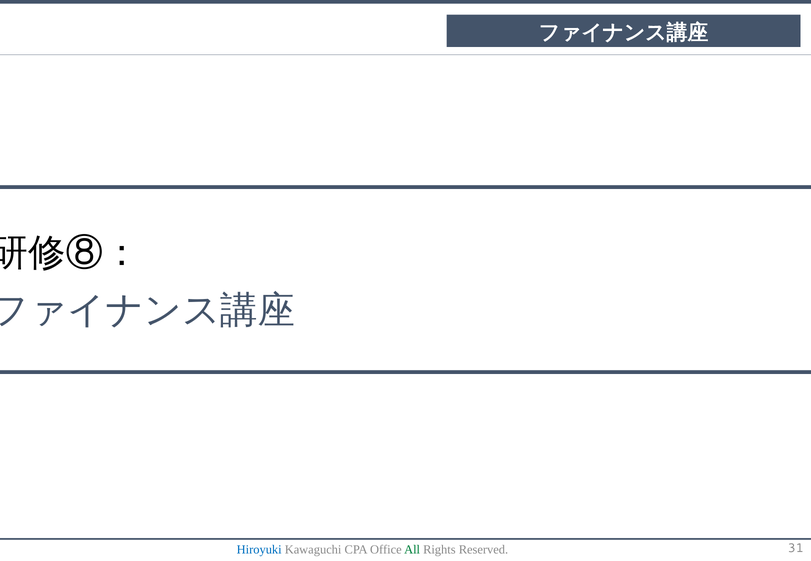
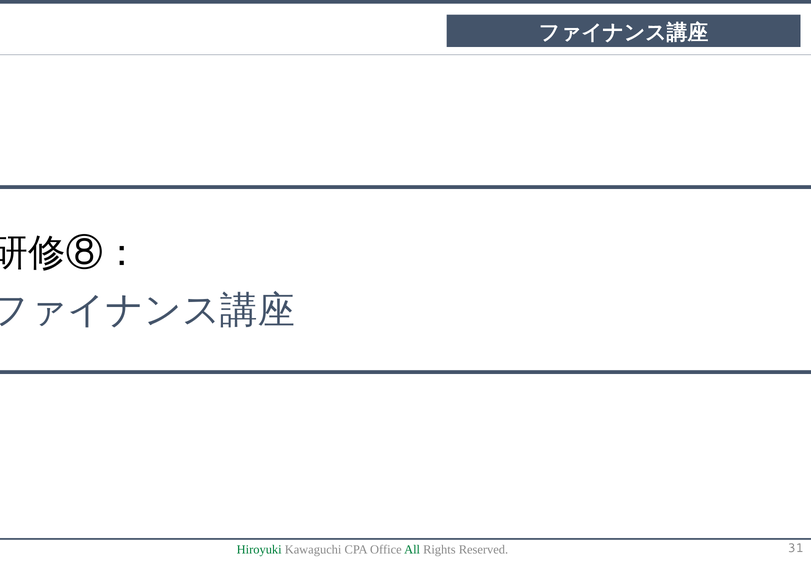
Hiroyuki colour: blue -> green (259, 550)
